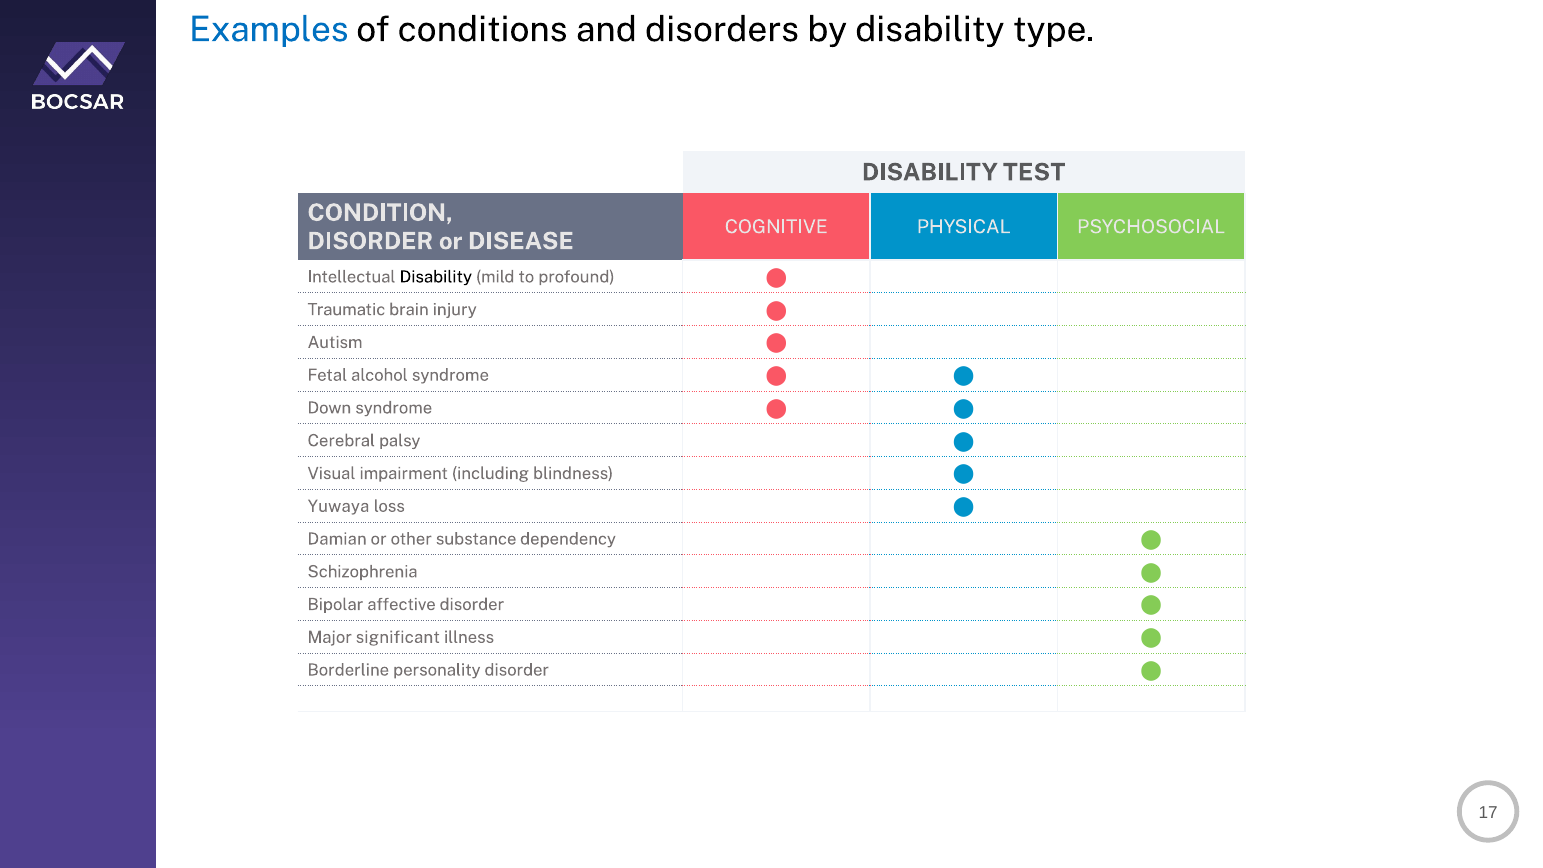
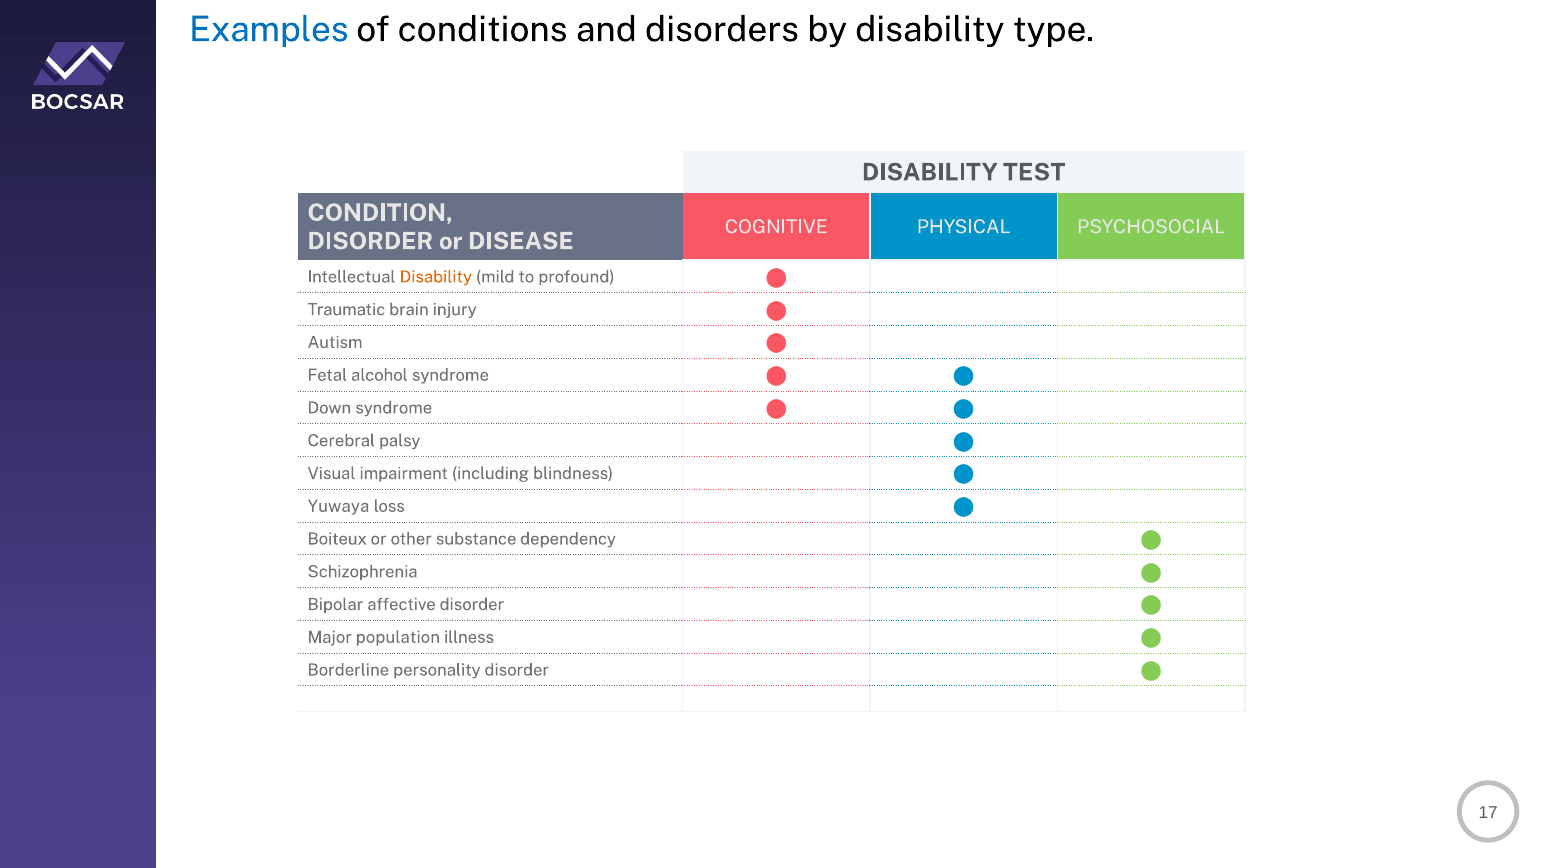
Disability colour: black -> orange (436, 277)
Damian: Damian -> Boiteux (337, 539)
significant: significant -> population (398, 637)
